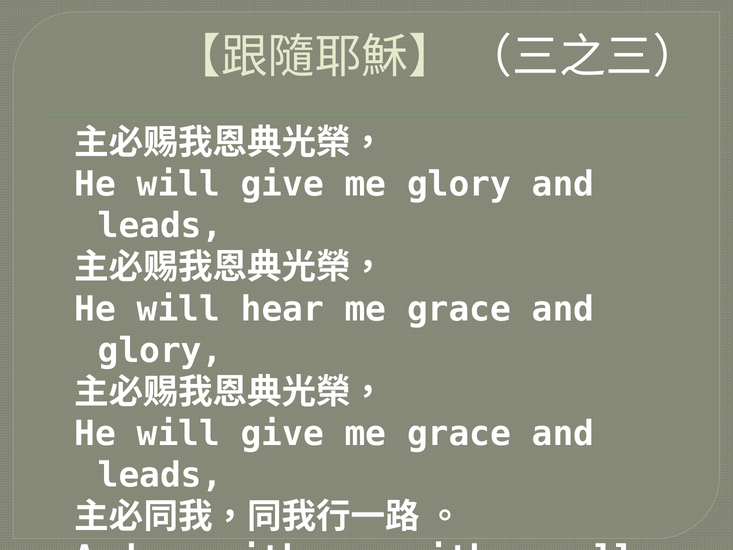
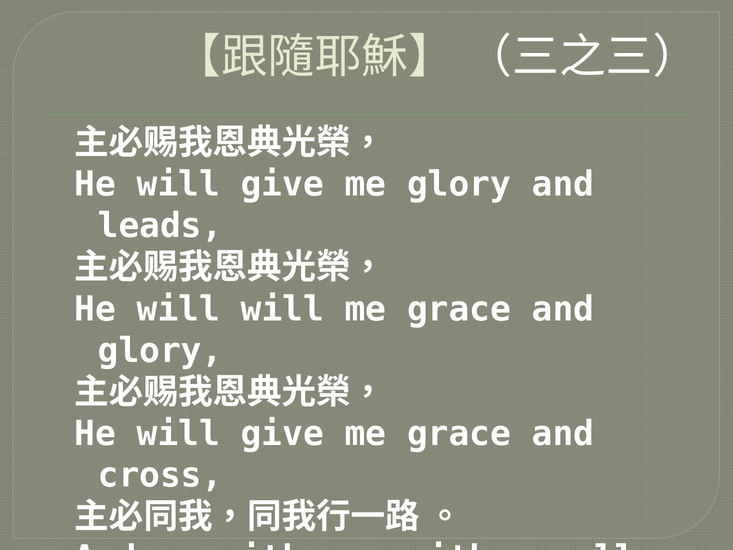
will hear: hear -> will (282, 309)
leads: leads -> cross (160, 475)
